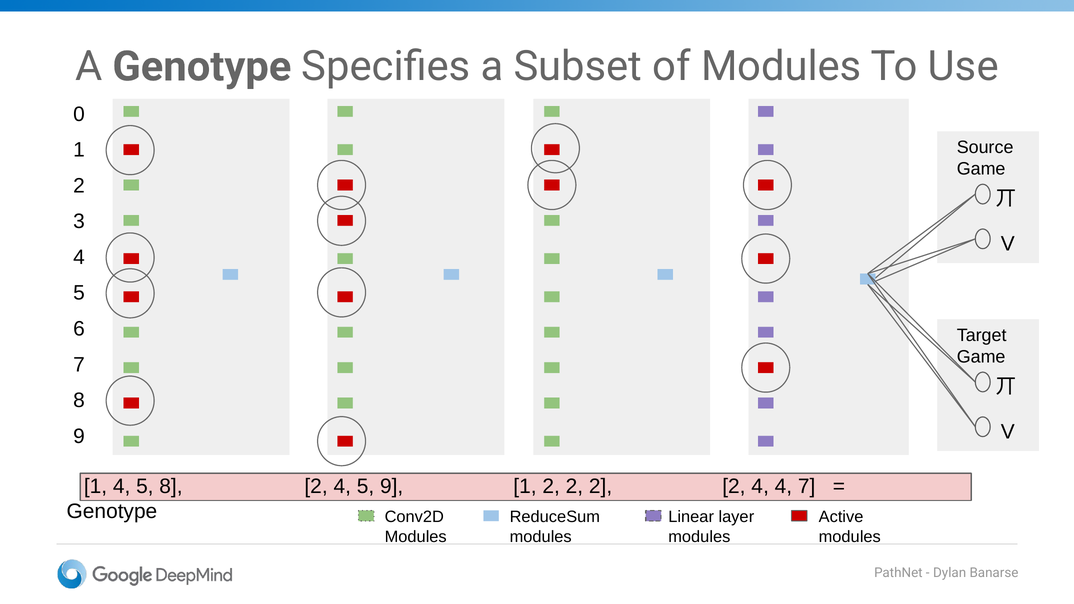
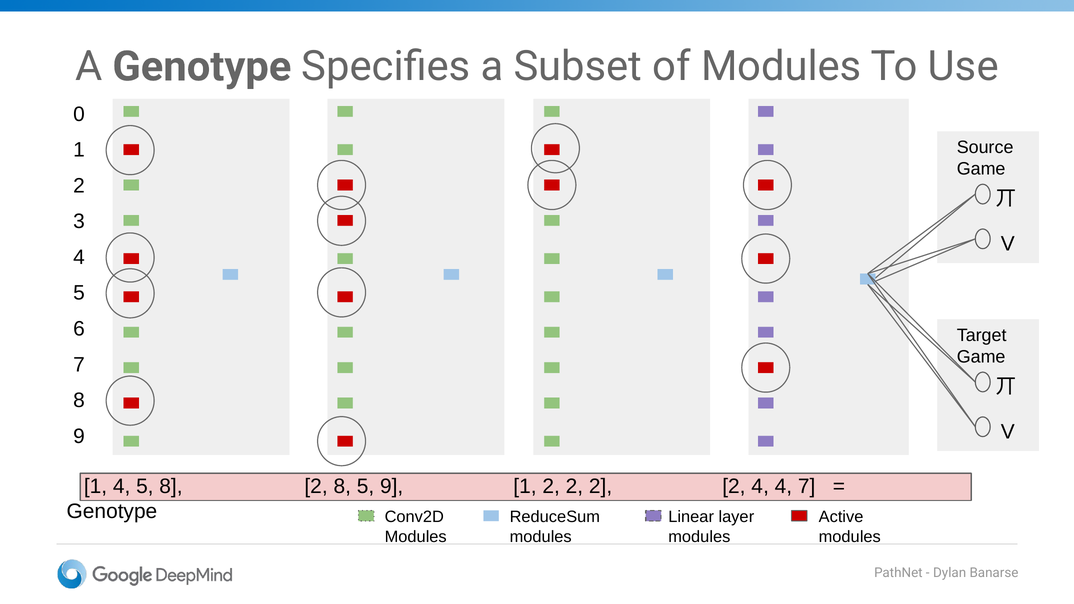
8 2 4: 4 -> 8 (342, 486)
